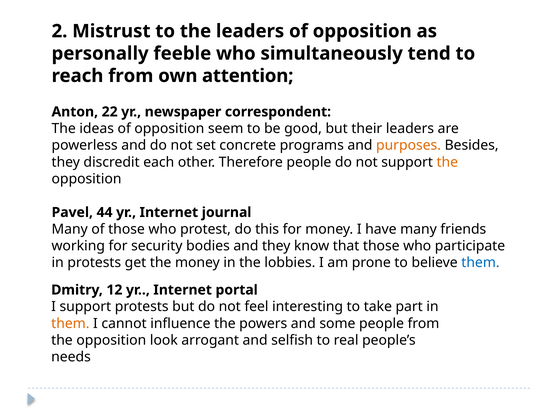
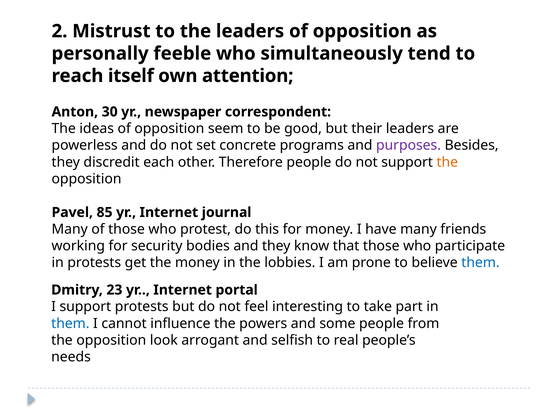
reach from: from -> itself (131, 76)
22: 22 -> 30 (110, 112)
purposes colour: orange -> purple (409, 145)
44: 44 -> 85 (105, 212)
12: 12 -> 23 (114, 290)
them colour: orange -> blue (70, 323)
